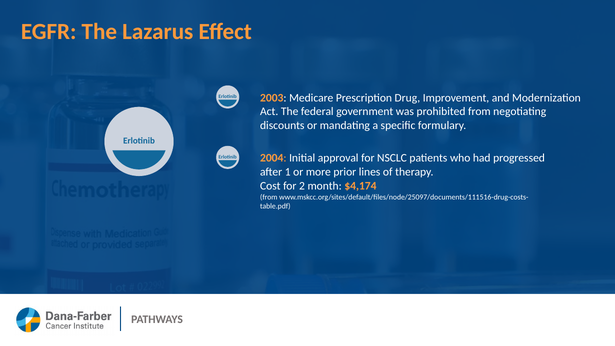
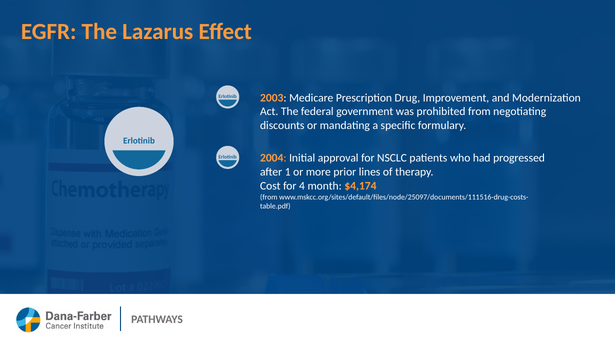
2: 2 -> 4 (302, 186)
